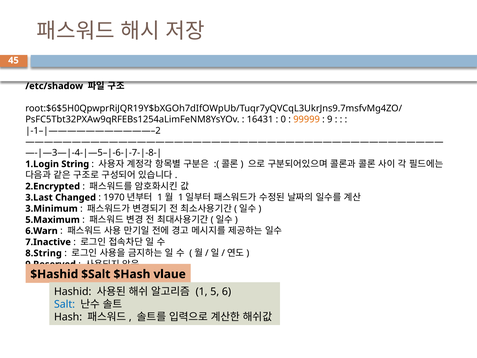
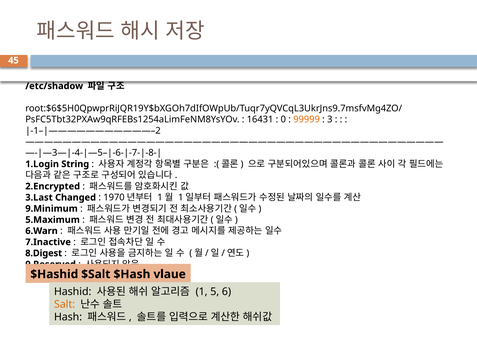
9: 9 -> 3 (330, 119)
3.Minimum: 3.Minimum -> 9.Minimum (52, 208)
8.String: 8.String -> 8.Digest (44, 253)
Salt colour: blue -> orange (65, 304)
